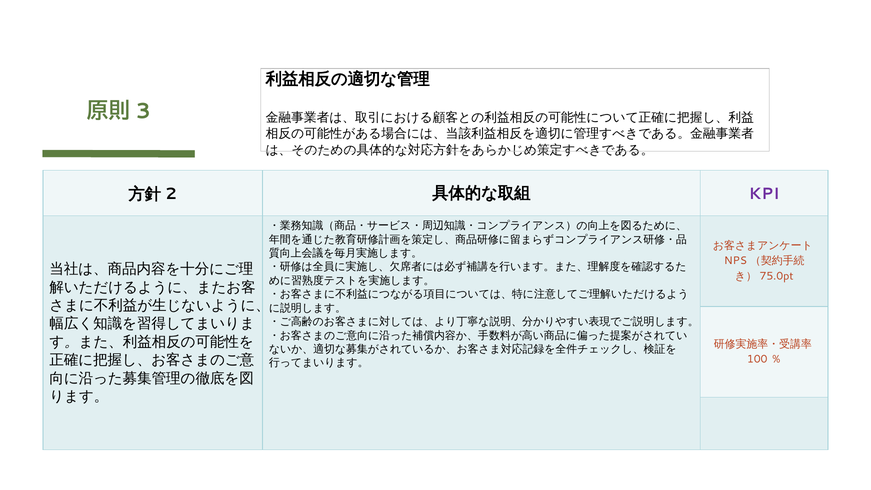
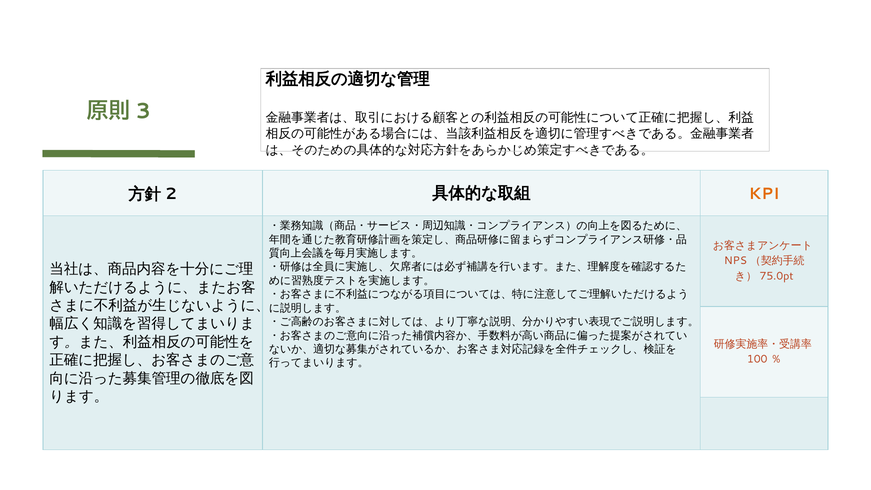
KPI colour: purple -> orange (764, 194)
